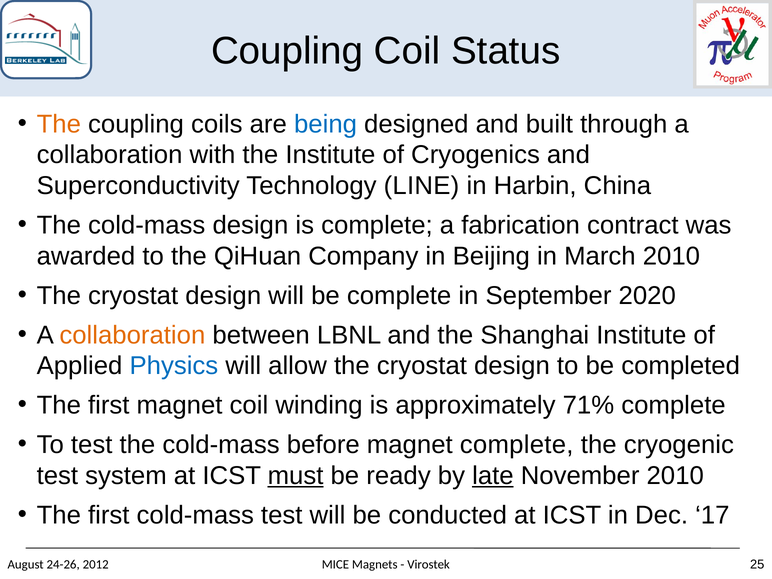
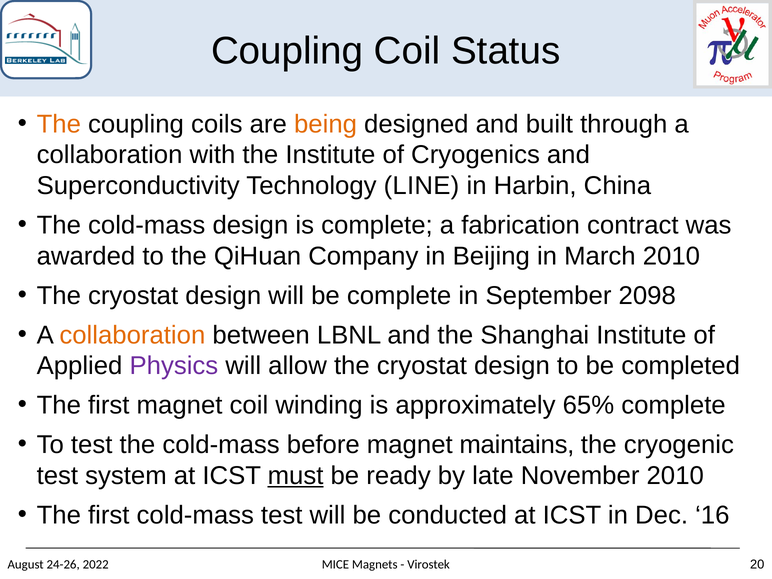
being colour: blue -> orange (326, 124)
2020: 2020 -> 2098 (647, 296)
Physics colour: blue -> purple (174, 366)
71%: 71% -> 65% (588, 405)
magnet complete: complete -> maintains (517, 445)
late underline: present -> none (493, 476)
17: 17 -> 16 (712, 515)
2012: 2012 -> 2022 (96, 564)
25: 25 -> 20 (757, 564)
